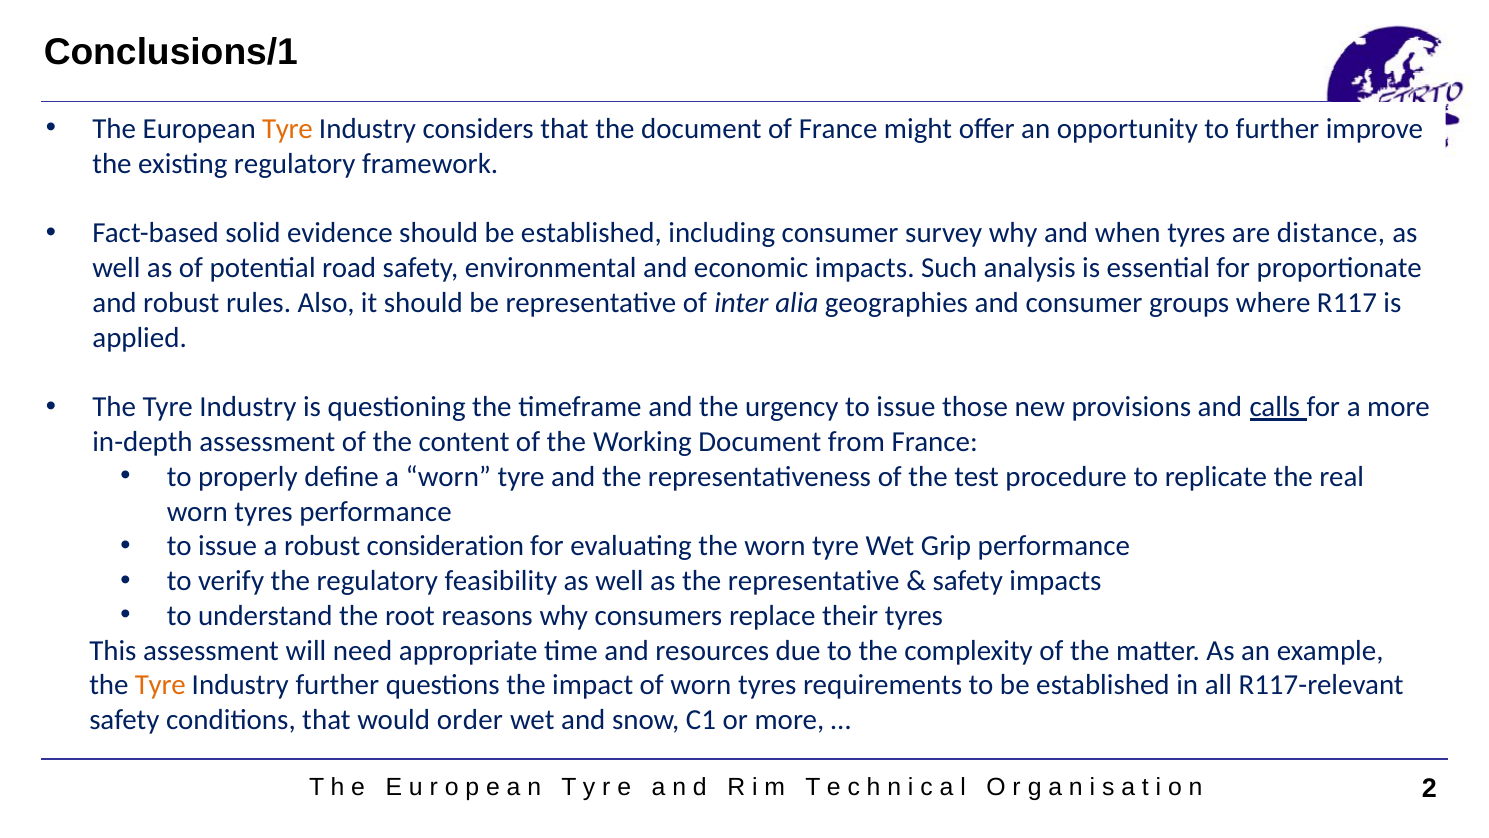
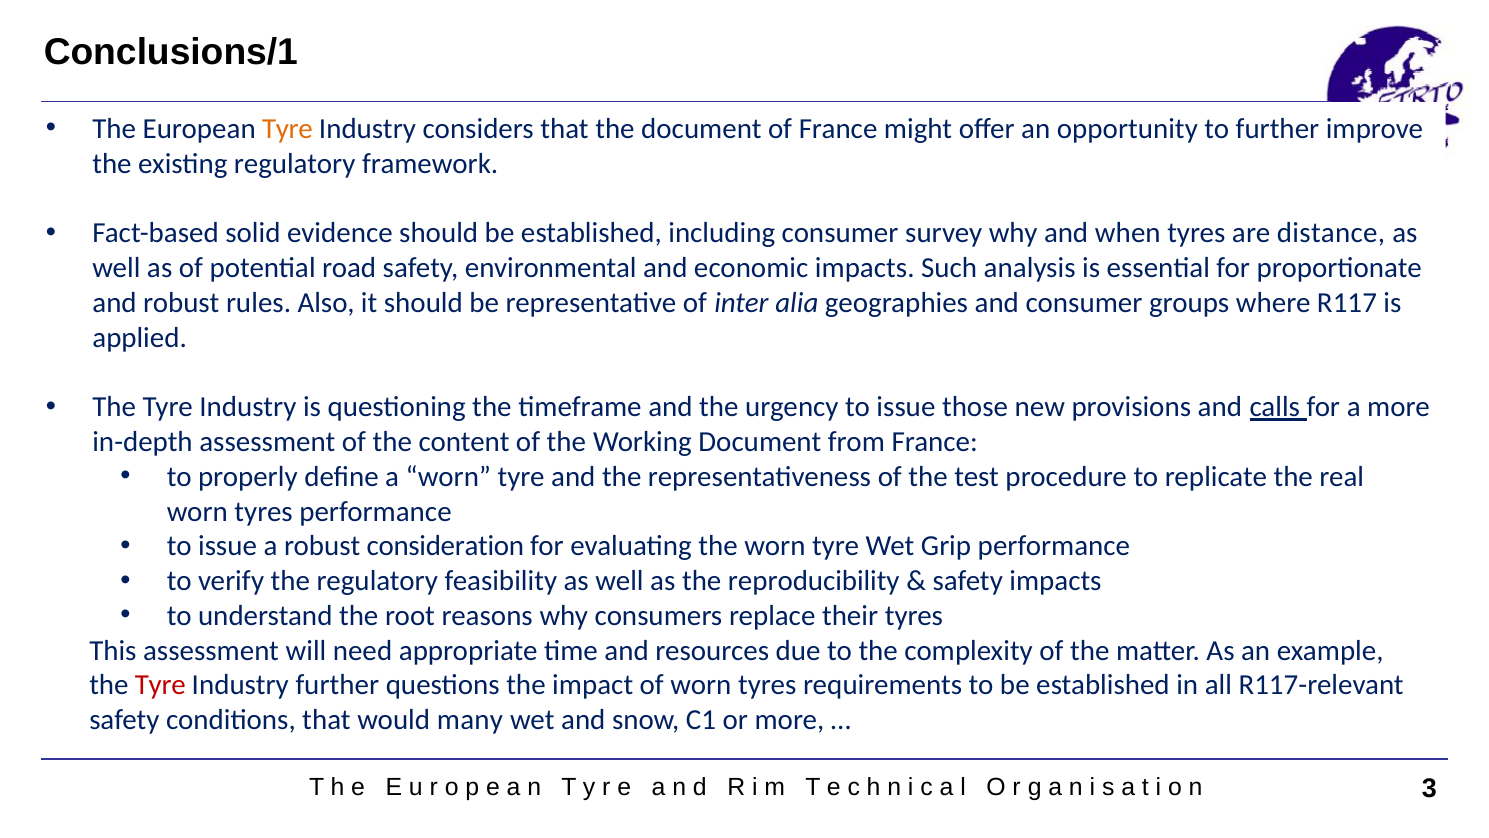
the representative: representative -> reproducibility (814, 581)
Tyre colour: orange -> red (160, 685)
order: order -> many (470, 720)
2: 2 -> 3 (1429, 789)
